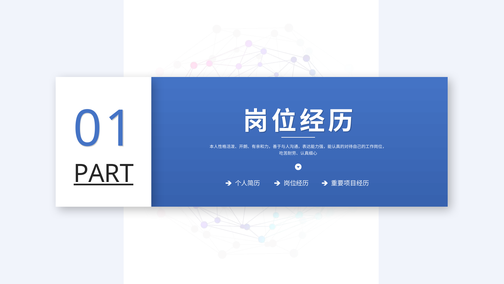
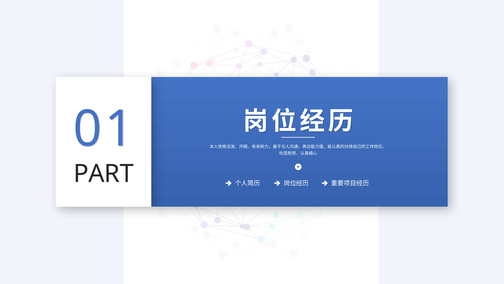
PART underline: present -> none (104, 173)
